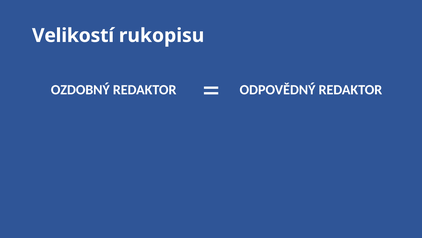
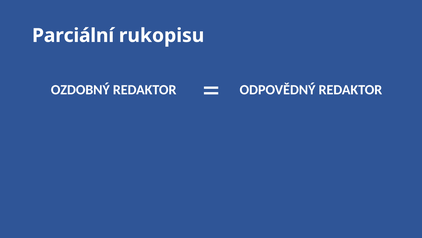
Velikostí: Velikostí -> Parciální (73, 35)
